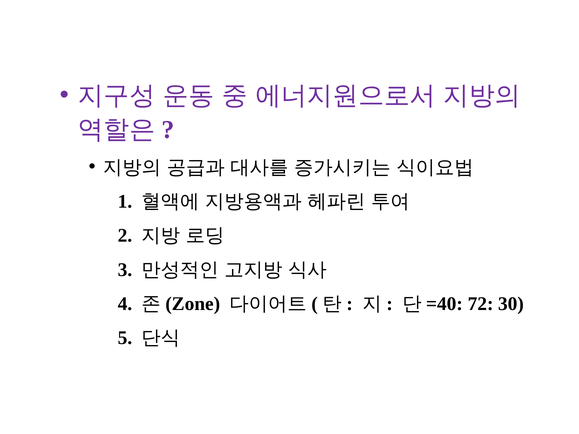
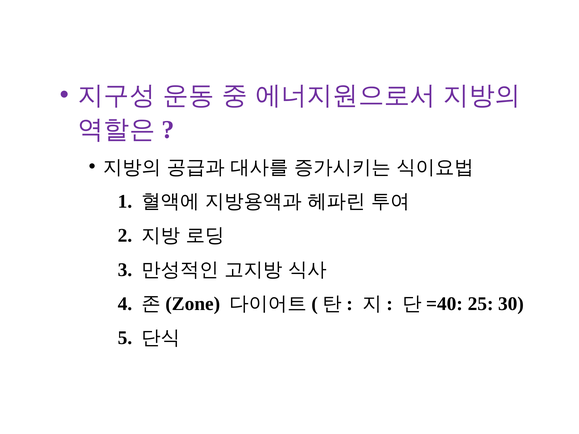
72: 72 -> 25 (481, 304)
